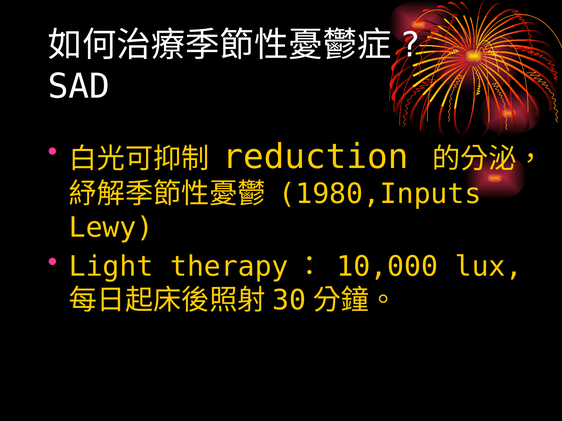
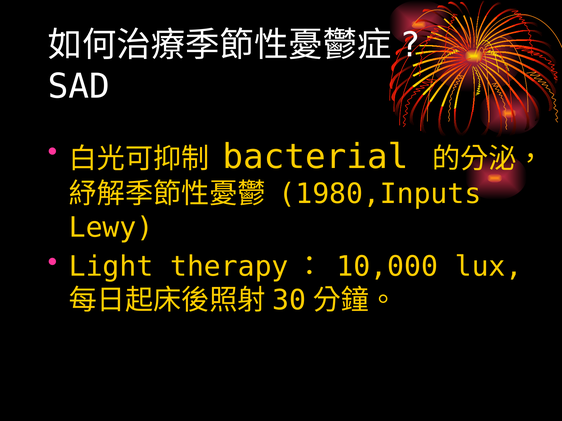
reduction: reduction -> bacterial (315, 157)
